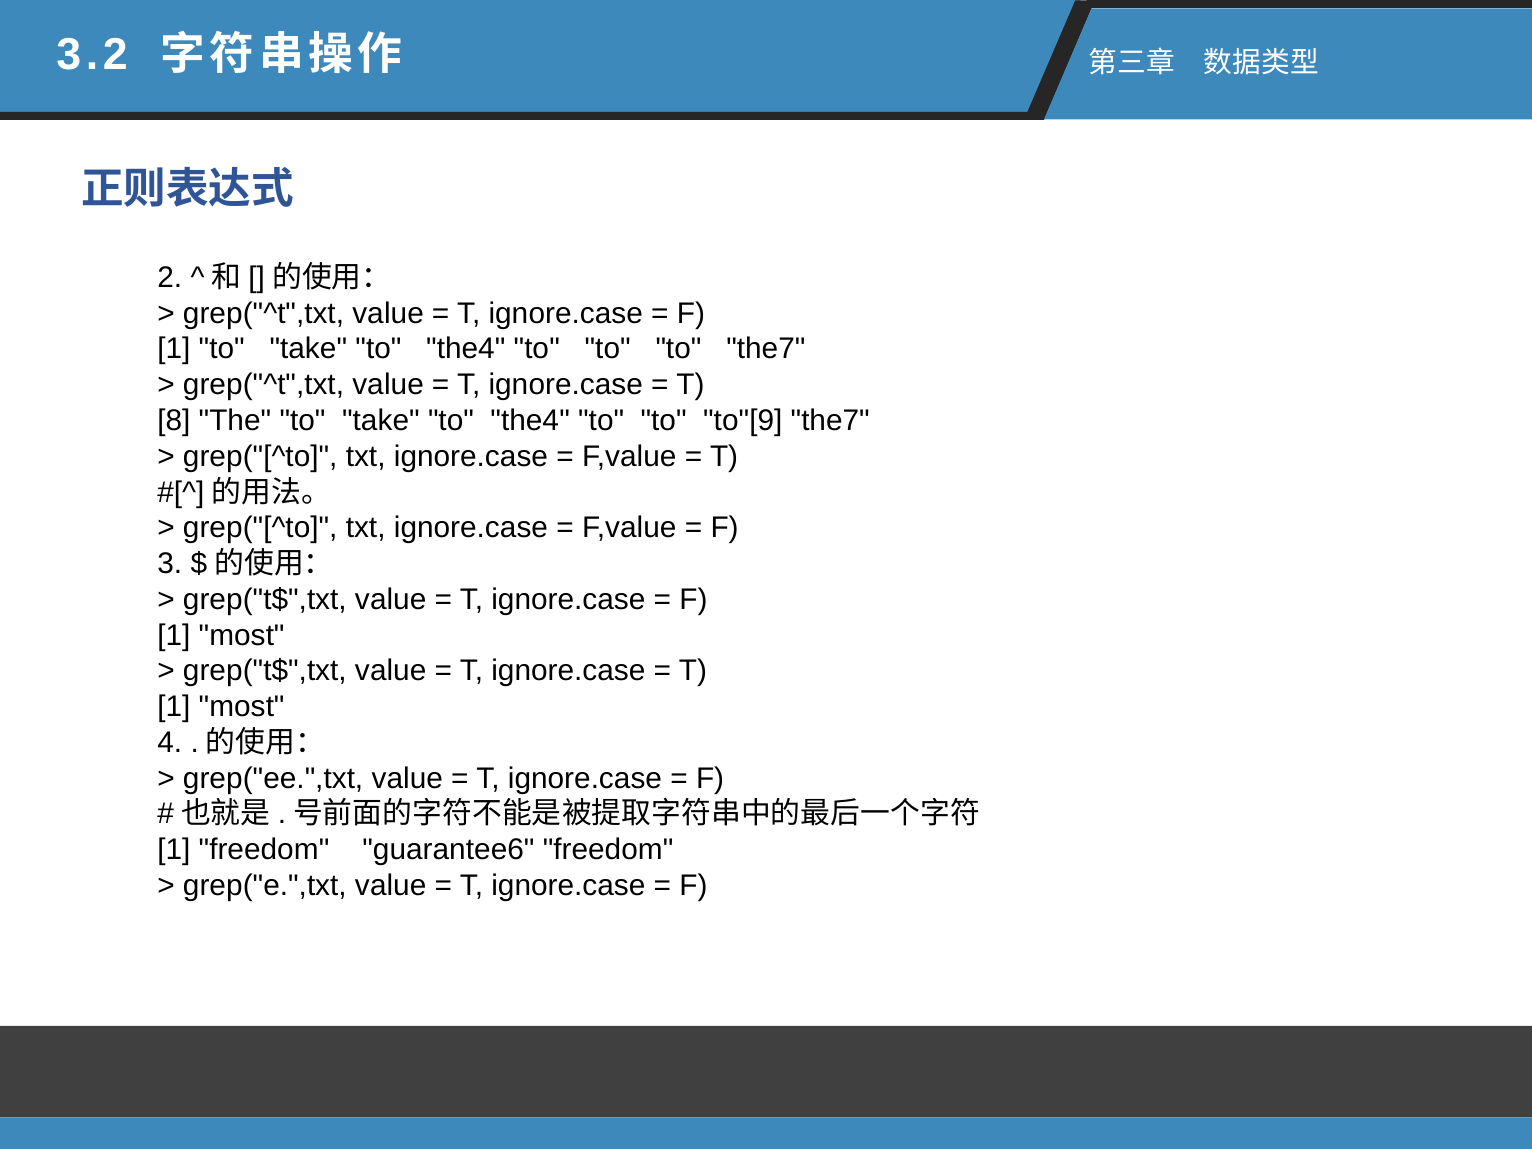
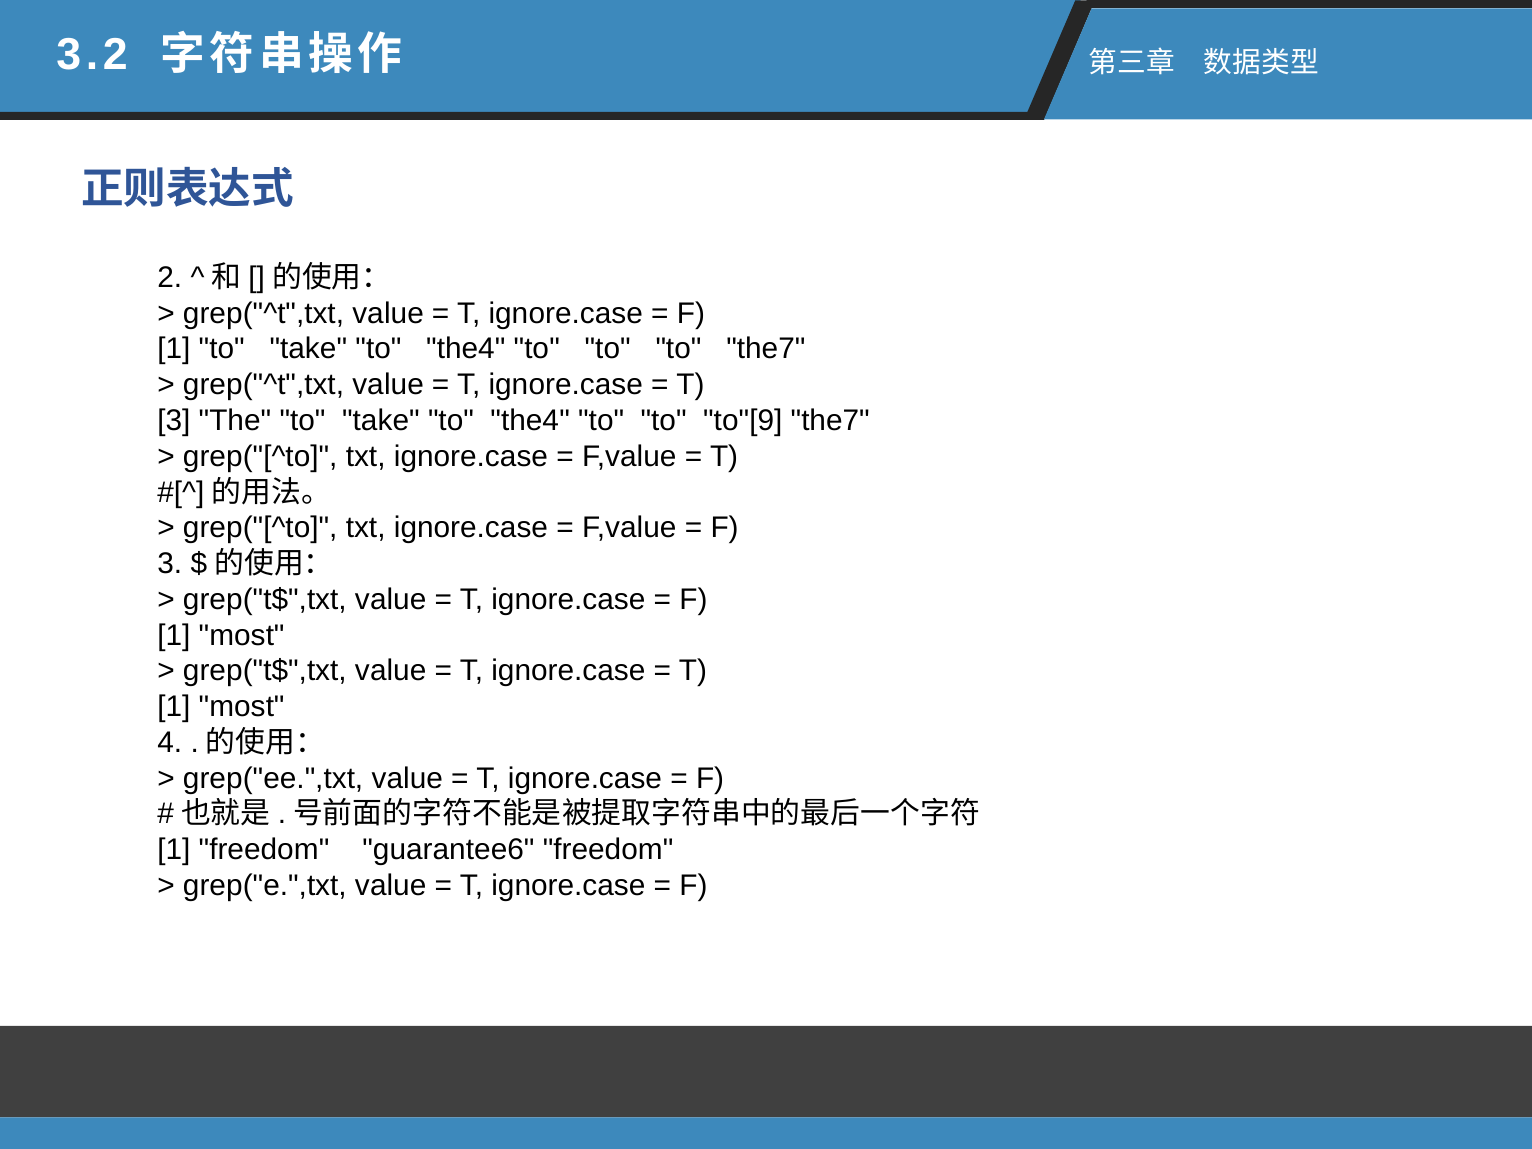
8: 8 -> 3 (174, 421)
